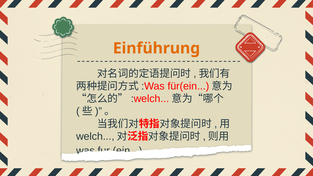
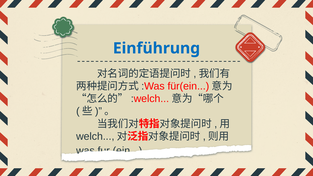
Einführung colour: orange -> blue (156, 48)
